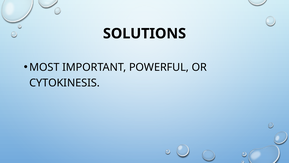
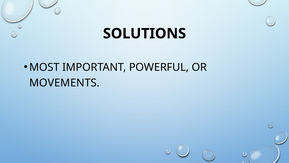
CYTOKINESIS: CYTOKINESIS -> MOVEMENTS (64, 83)
